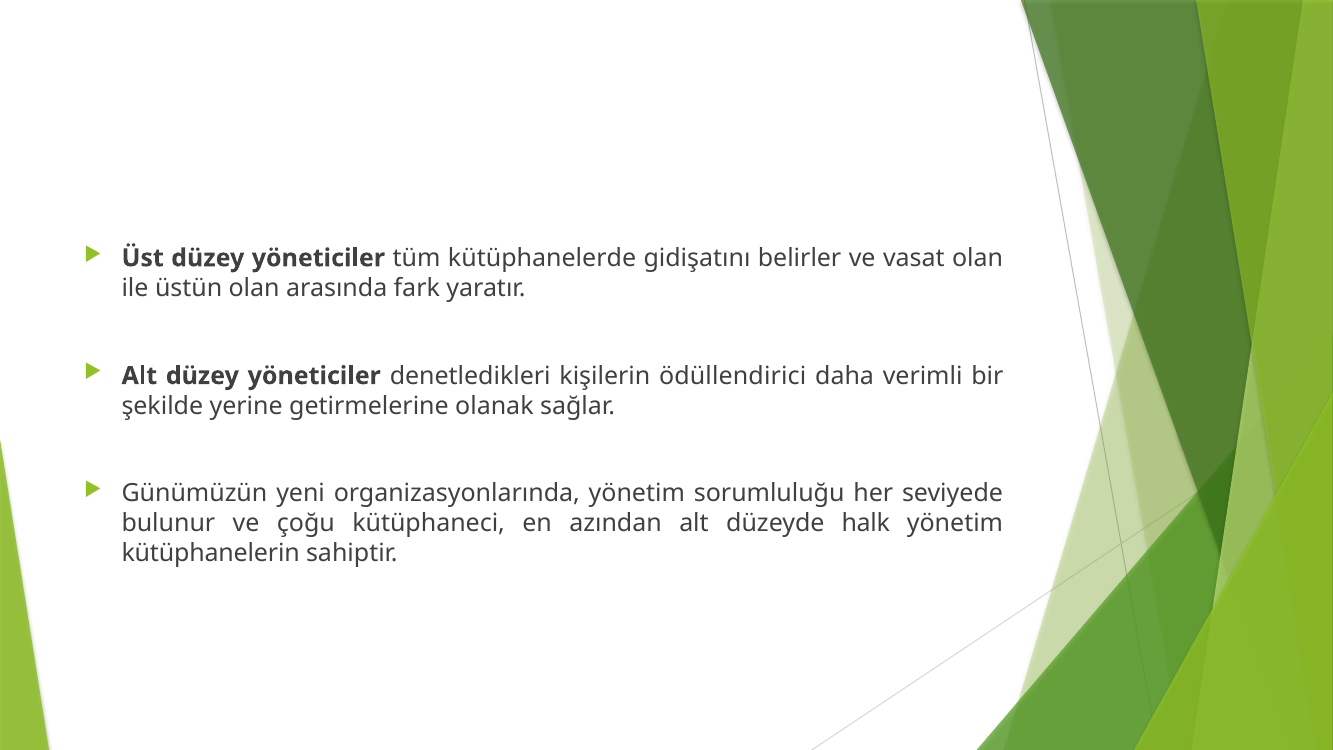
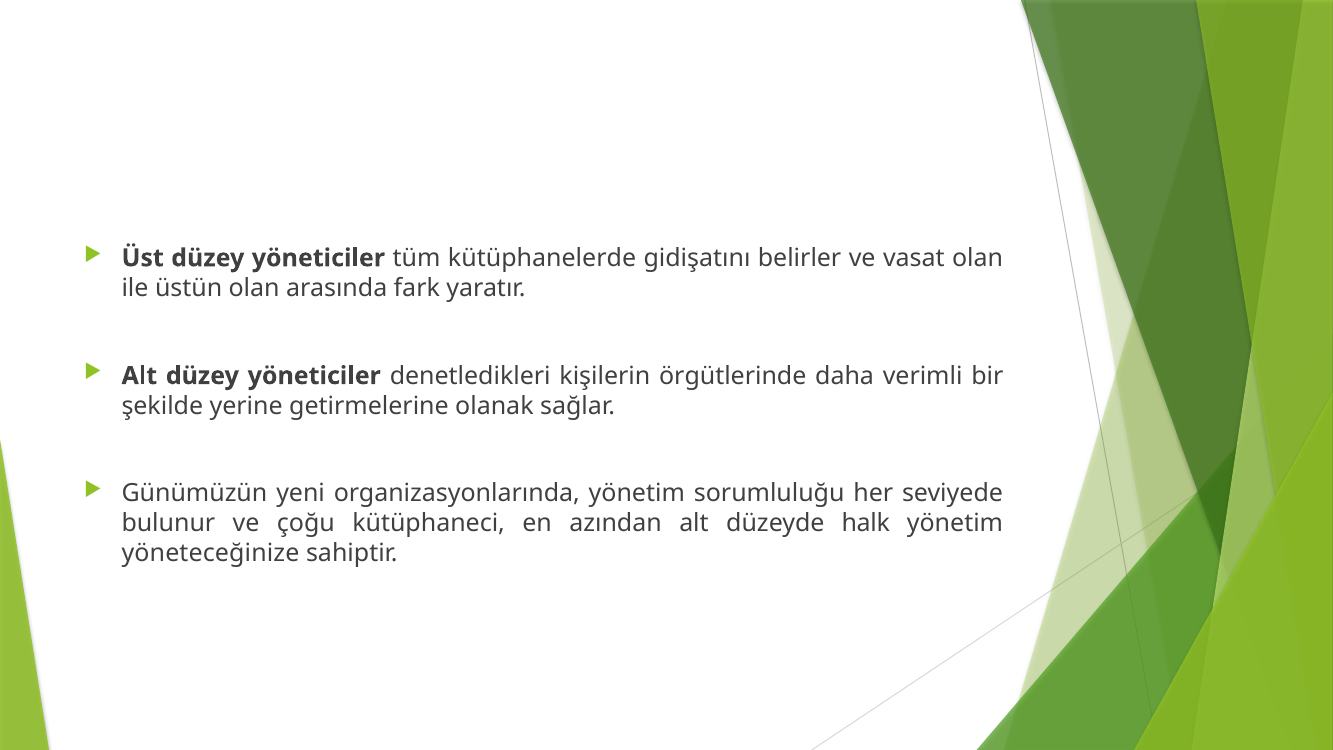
ödüllendirici: ödüllendirici -> örgütlerinde (733, 376)
kütüphanelerin: kütüphanelerin -> yöneteceğinize (210, 553)
